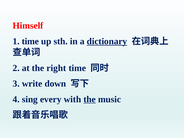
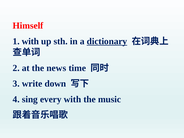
1 time: time -> with (30, 41)
right: right -> news (56, 68)
the underline: present -> none (90, 99)
